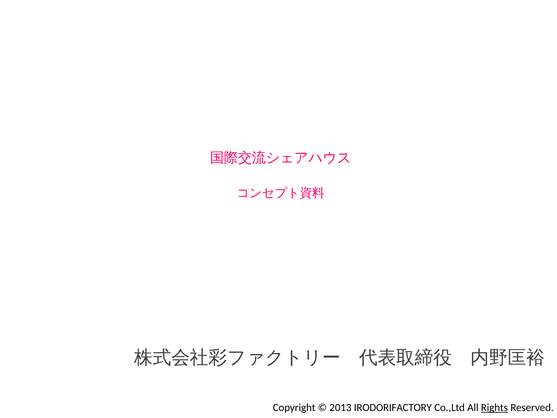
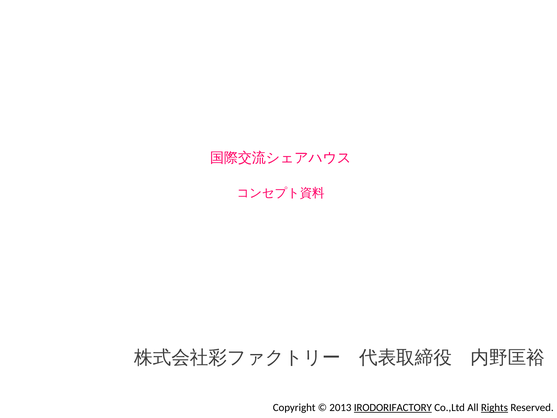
IRODORIFACTORY underline: none -> present (393, 407)
